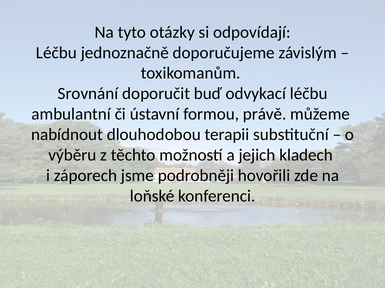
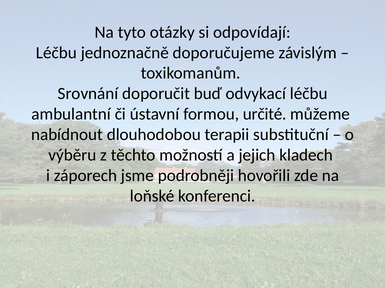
právě: právě -> určité (265, 114)
